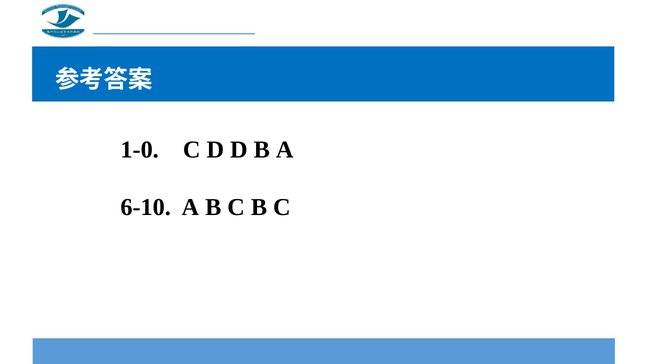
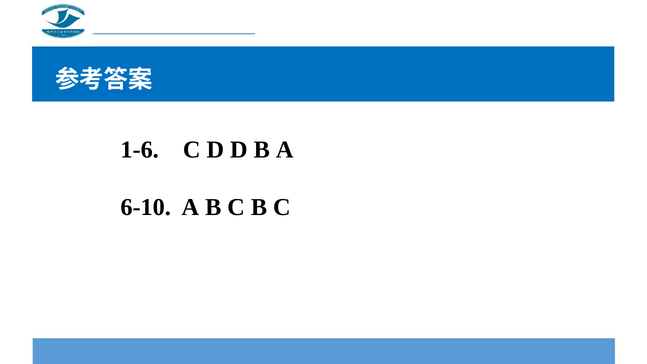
1-0: 1-0 -> 1-6 (140, 149)
